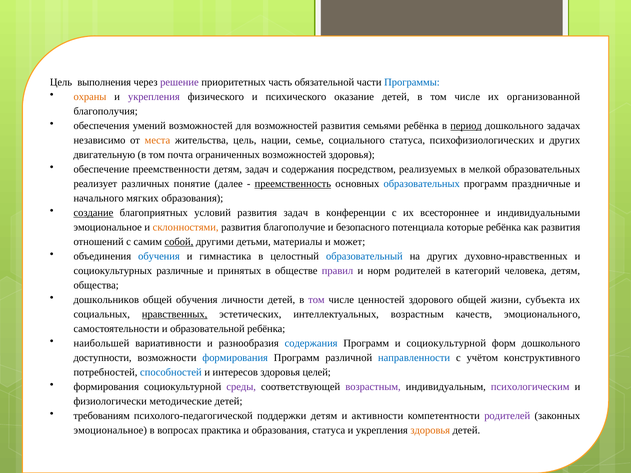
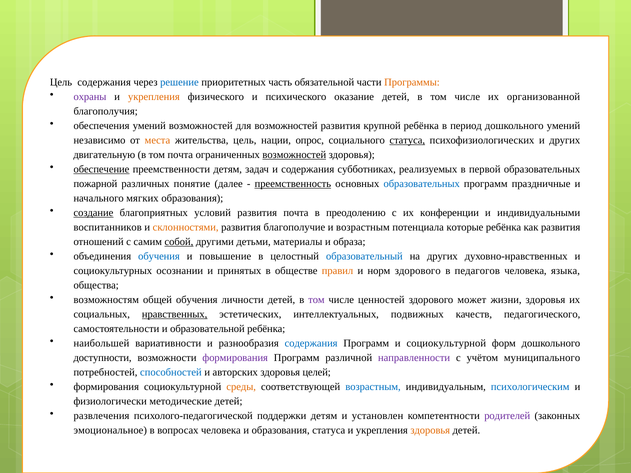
Цель выполнения: выполнения -> содержания (104, 82)
решение colour: purple -> blue (179, 82)
Программы colour: blue -> orange (412, 82)
охраны colour: orange -> purple (90, 97)
укрепления colour: purple -> orange (154, 97)
семьями: семьями -> крупной (382, 126)
период underline: present -> none (466, 126)
дошкольного задачах: задачах -> умений (564, 126)
семье: семье -> опрос (310, 140)
статуса underline: none -> present (407, 140)
возможностей underline: none -> present (294, 155)
обеспечение underline: none -> present (101, 169)
посредством: посредством -> субботниках (367, 169)
мелкой: мелкой -> первой (485, 169)
реализует: реализует -> пожарной (95, 184)
развития задач: задач -> почта (296, 213)
конференции: конференции -> преодолению (356, 213)
всестороннее: всестороннее -> конференции (450, 213)
эмоциональное: эмоциональное -> воспитанников (108, 227)
и безопасного: безопасного -> возрастным (363, 227)
может: может -> образа (349, 242)
гимнастика: гимнастика -> повышение (225, 256)
различные: различные -> осознании (180, 271)
правил colour: purple -> orange (338, 271)
норм родителей: родителей -> здорового (418, 271)
категорий: категорий -> педагогов (477, 271)
человека детям: детям -> языка (566, 271)
дошкольников: дошкольников -> возможностям (106, 300)
здорового общей: общей -> может (472, 300)
жизни субъекта: субъекта -> здоровья (545, 300)
интеллектуальных возрастным: возрастным -> подвижных (417, 314)
эмоционального: эмоционального -> педагогического (542, 314)
формирования colour: blue -> purple (235, 358)
направленности colour: blue -> purple (414, 358)
конструктивного: конструктивного -> муниципального (542, 358)
интересов: интересов -> авторских (235, 372)
среды colour: purple -> orange (241, 387)
возрастным colour: purple -> blue (373, 387)
психологическим colour: purple -> blue (530, 387)
требованиям: требованиям -> развлечения (101, 416)
активности: активности -> установлен (378, 416)
вопросах практика: практика -> человека (221, 430)
